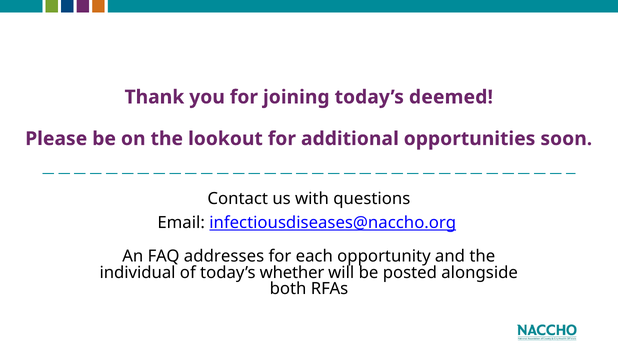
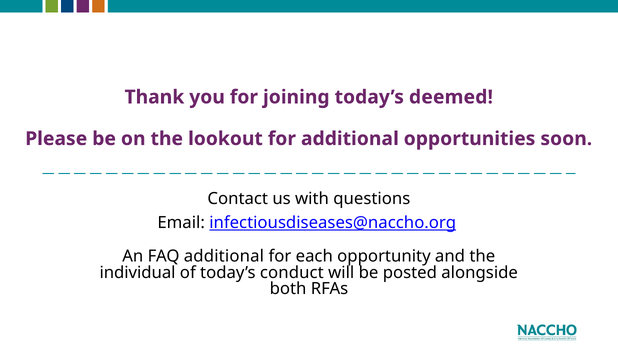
FAQ addresses: addresses -> additional (224, 257)
whether: whether -> conduct (292, 273)
